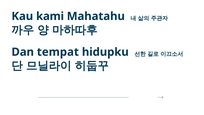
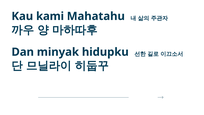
tempat: tempat -> minyak (58, 52)
